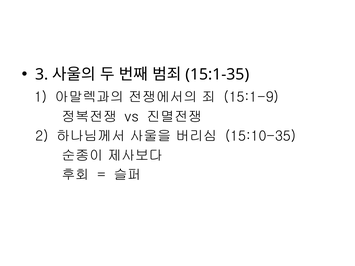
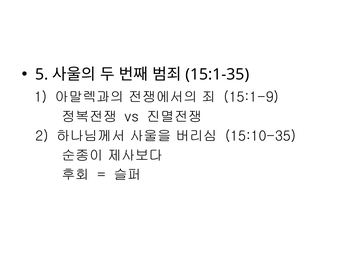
3: 3 -> 5 (42, 74)
